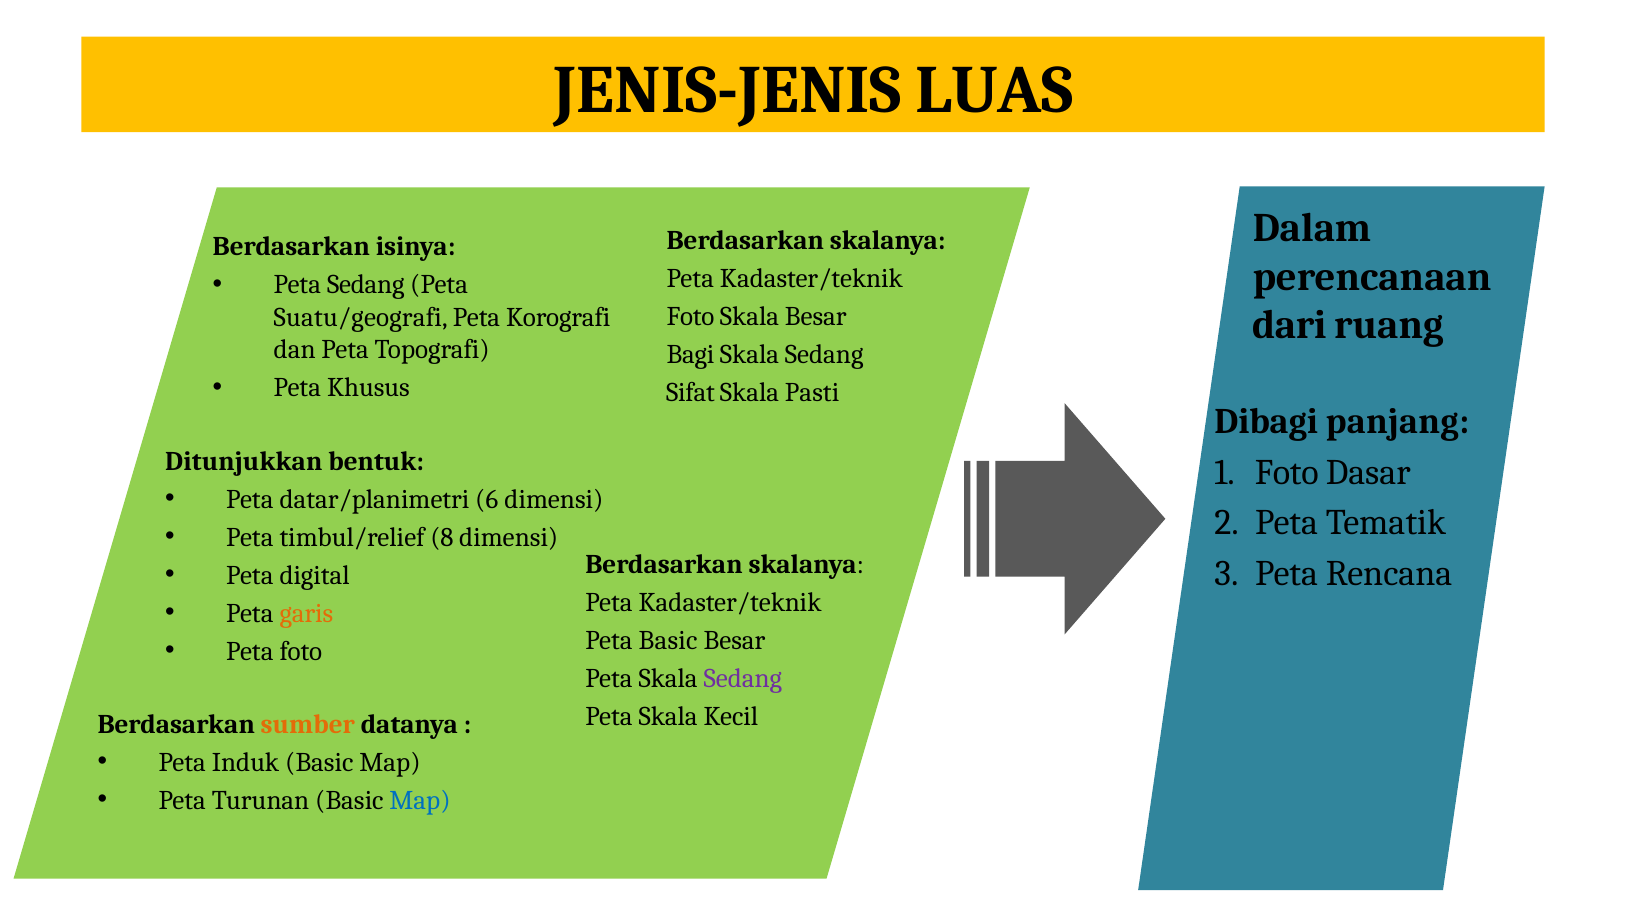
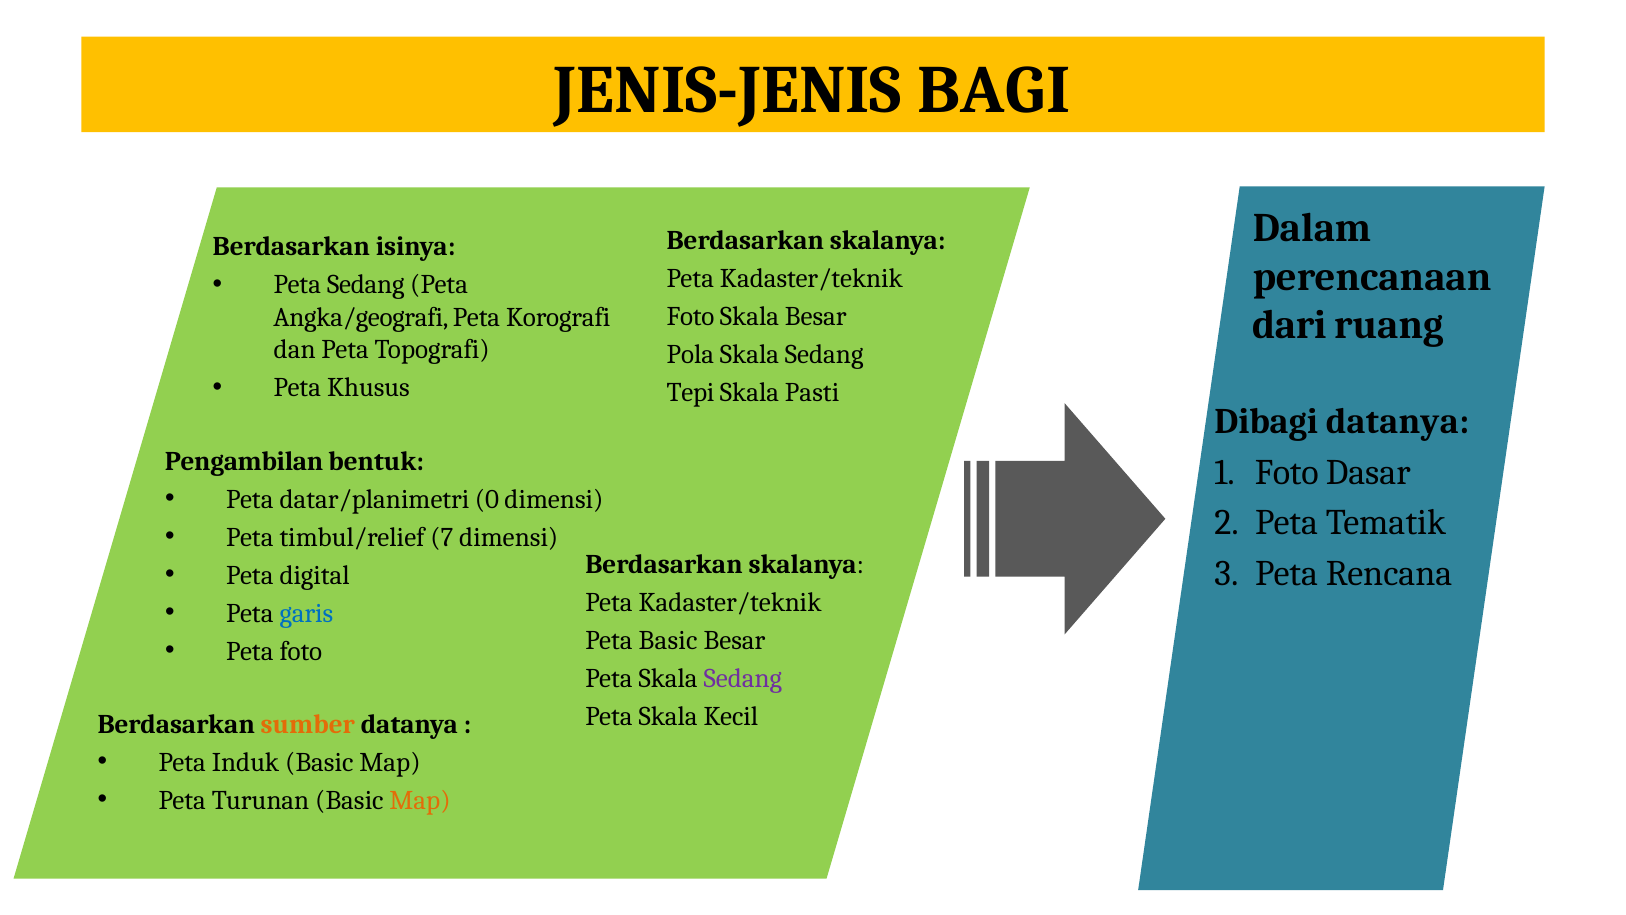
LUAS: LUAS -> BAGI (994, 90)
Suatu/geografi: Suatu/geografi -> Angka/geografi (361, 317)
Bagi: Bagi -> Pola (690, 354)
Sifat: Sifat -> Tepi (690, 392)
Dibagi panjang: panjang -> datanya (1398, 421)
Ditunjukkan: Ditunjukkan -> Pengambilan (244, 461)
6: 6 -> 0 (487, 499)
8: 8 -> 7 (442, 537)
garis colour: orange -> blue (306, 613)
Map colour: blue -> orange (420, 800)
